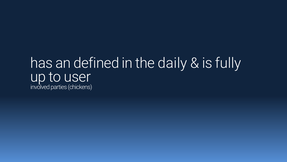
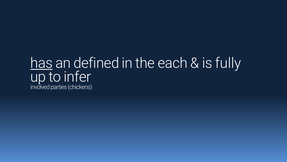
has underline: none -> present (42, 63)
daily: daily -> each (173, 63)
user: user -> infer (77, 77)
